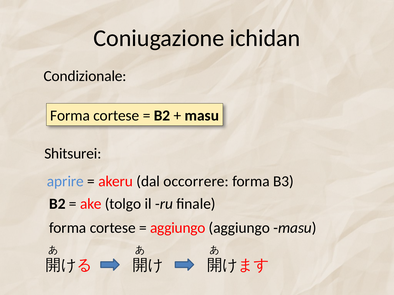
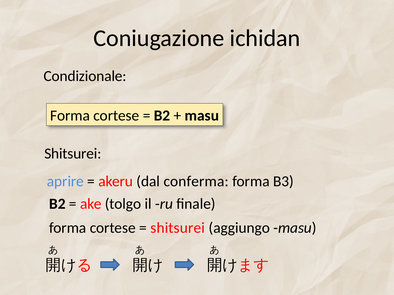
occorrere: occorrere -> conferma (196, 182)
aggiungo: aggiungo -> shitsurei (178, 228)
